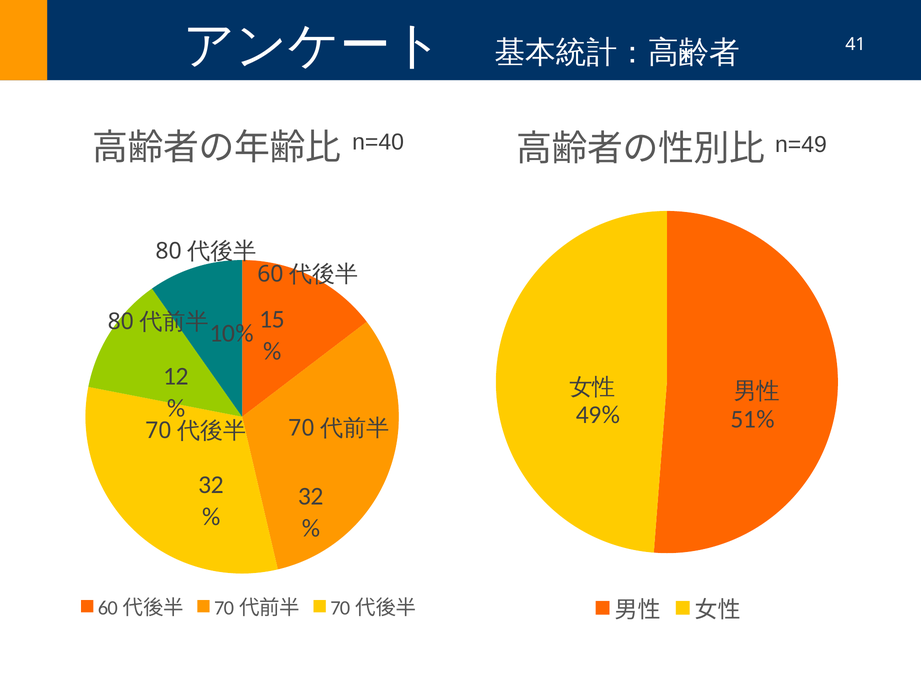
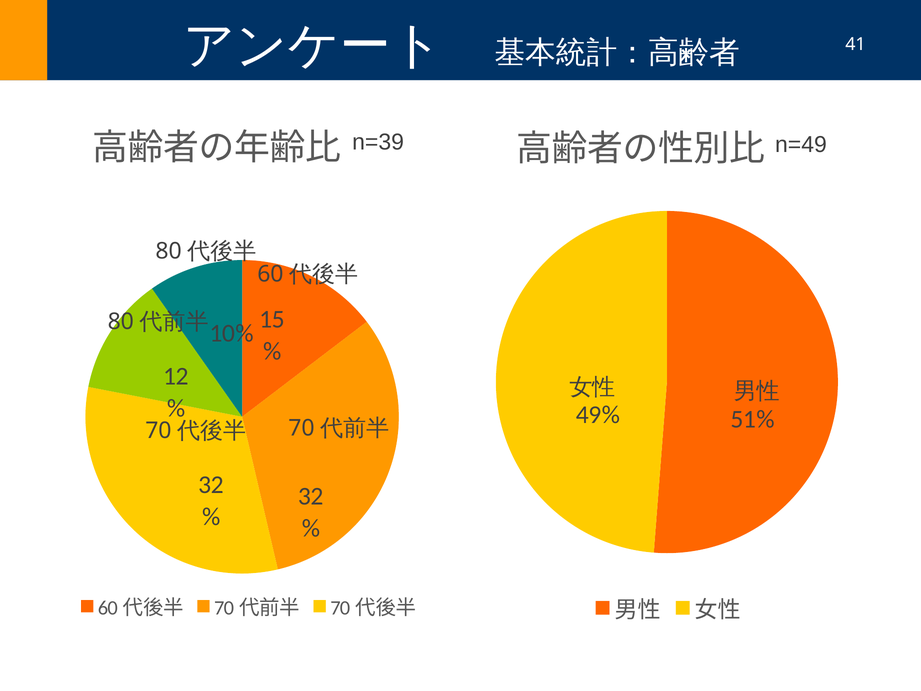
n=40: n=40 -> n=39 (378, 142)
